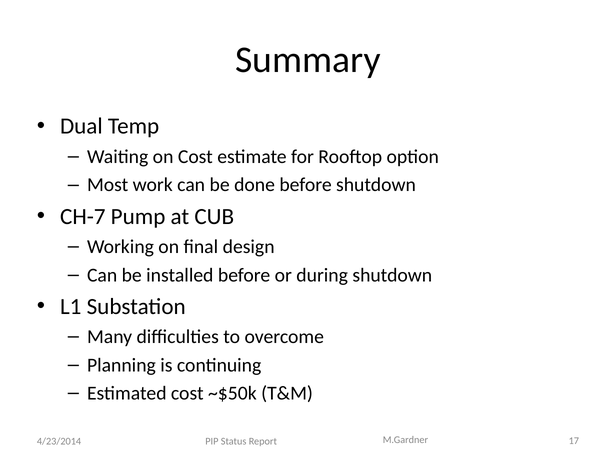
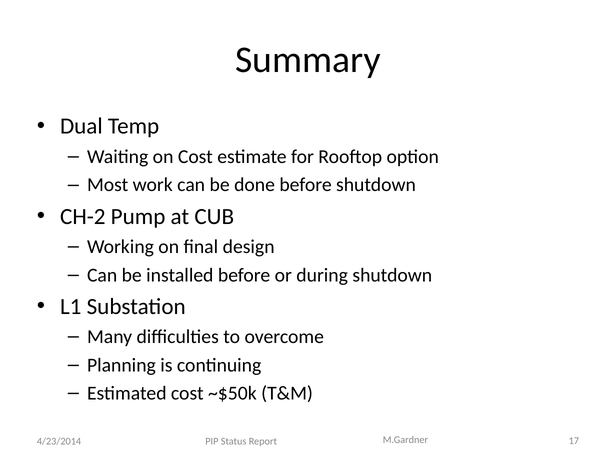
CH-7: CH-7 -> CH-2 (83, 216)
